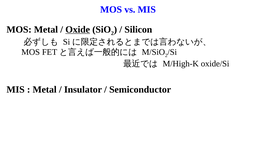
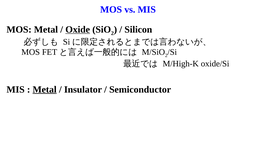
Metal underline: none -> present (45, 89)
